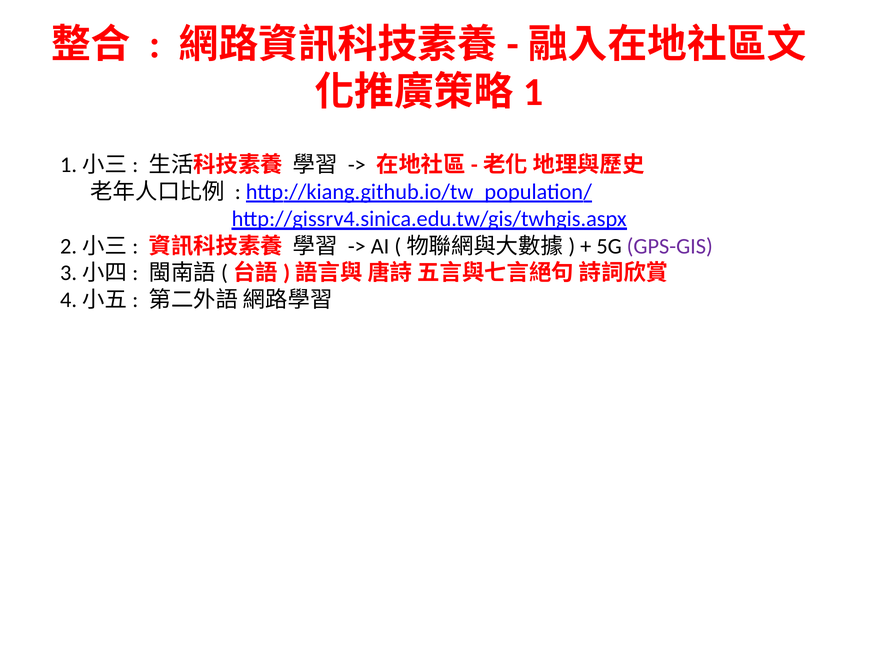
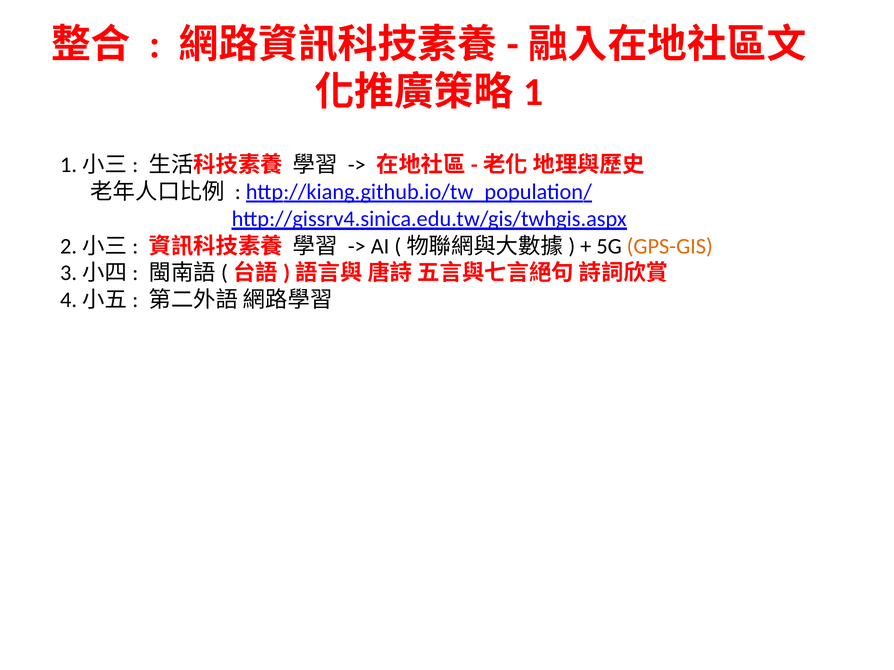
GPS-GIS colour: purple -> orange (670, 246)
